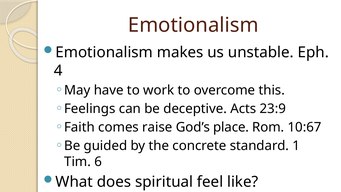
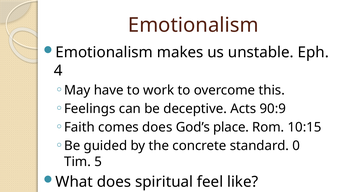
23:9: 23:9 -> 90:9 (273, 109)
comes raise: raise -> does (157, 127)
10:67: 10:67 -> 10:15 (305, 127)
1: 1 -> 0 (296, 146)
6: 6 -> 5 (98, 162)
